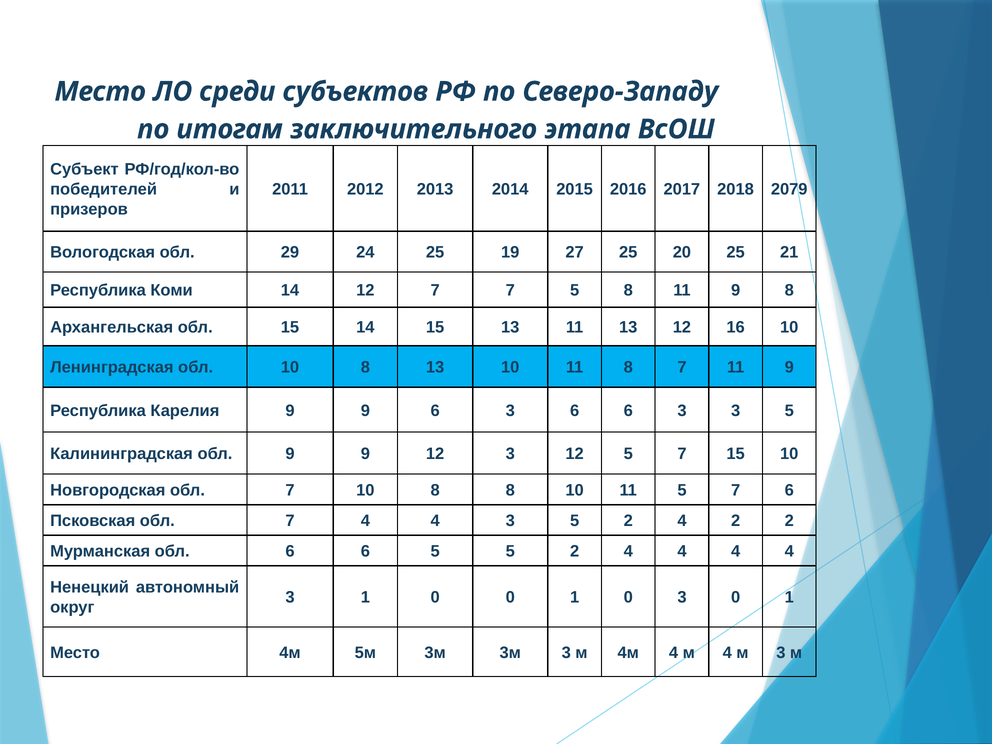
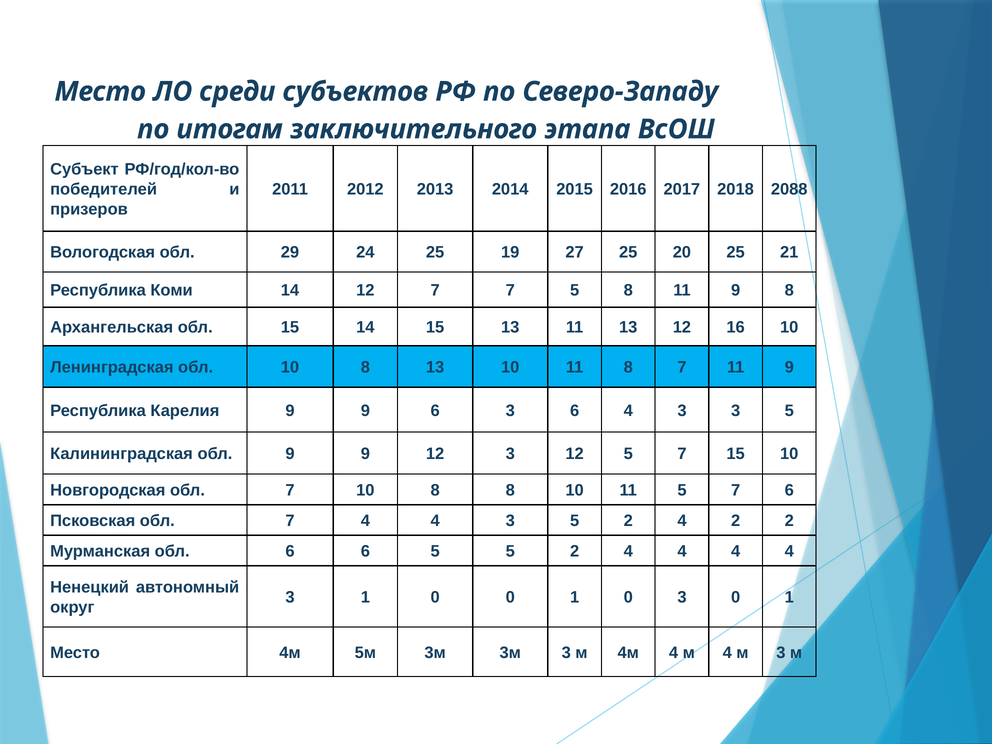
2079: 2079 -> 2088 (789, 189)
3 6 6: 6 -> 4 (628, 411)
